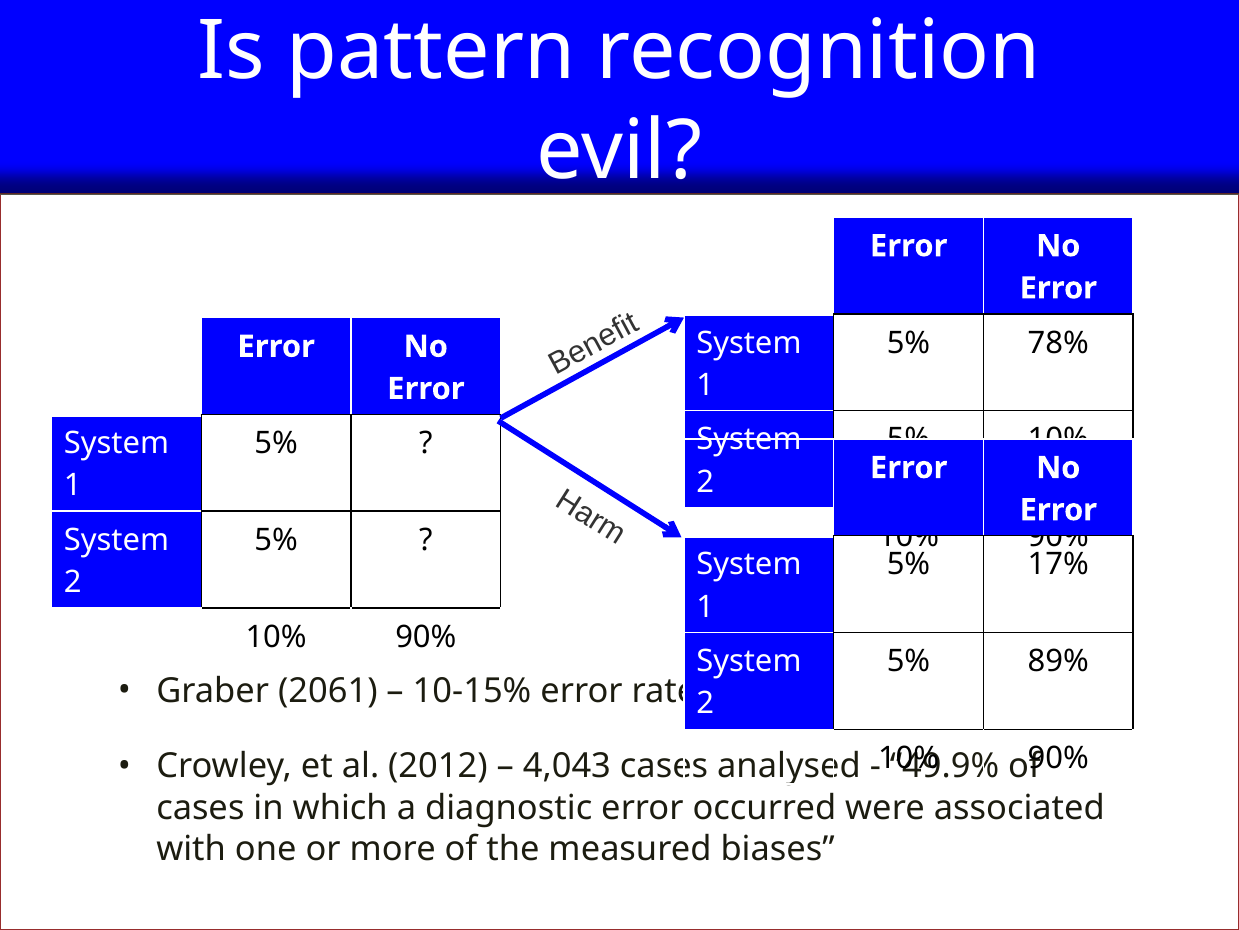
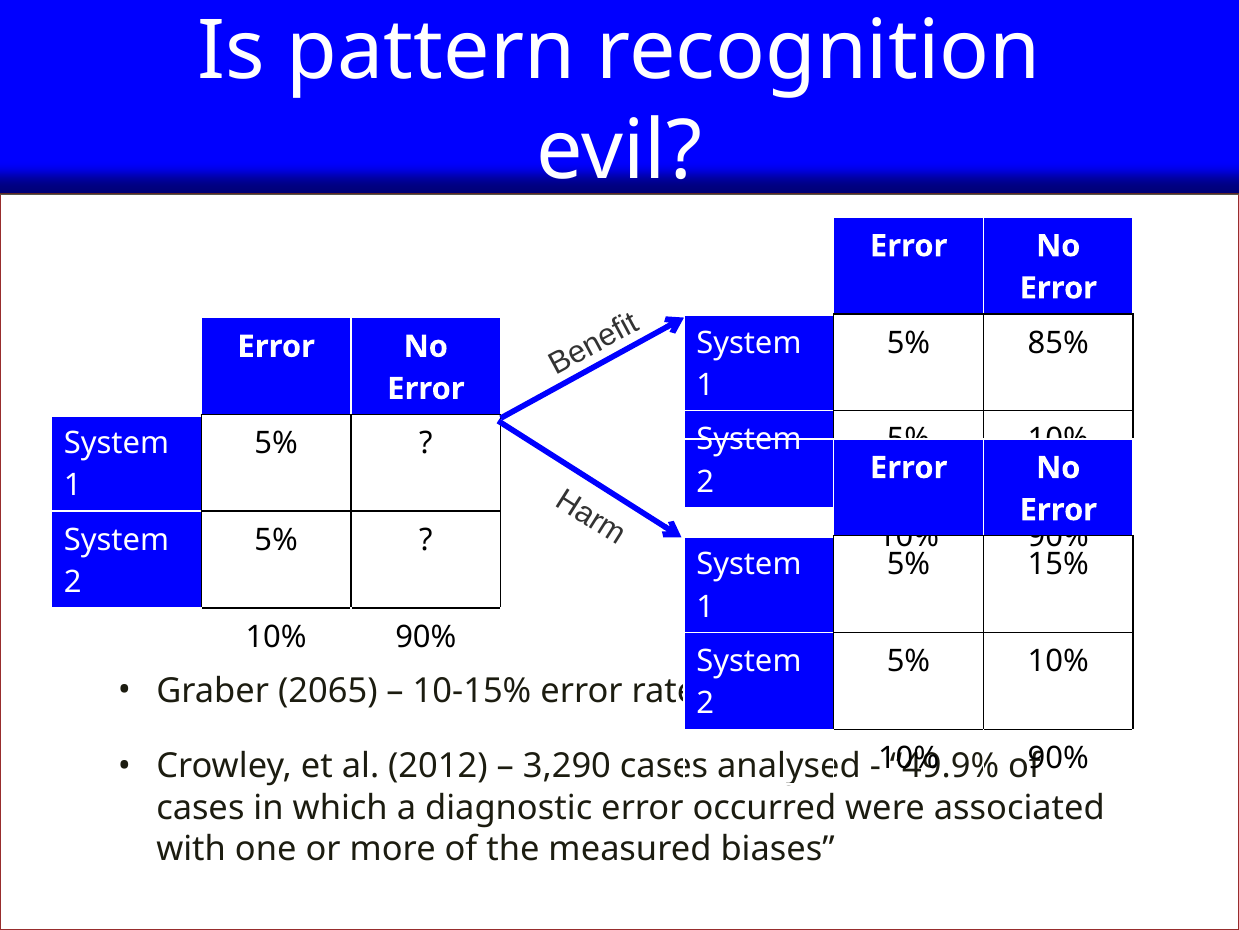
78%: 78% -> 85% (1058, 343)
17%: 17% -> 15% (1058, 564)
89%: 89% -> 10% (1058, 661)
2061: 2061 -> 2065 (328, 690)
4,043: 4,043 -> 3,290 (567, 766)
